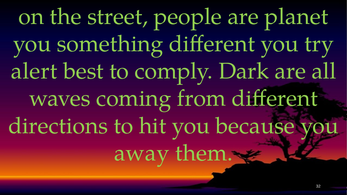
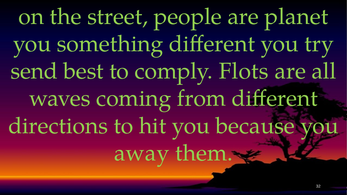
alert: alert -> send (34, 71)
Dark: Dark -> Flots (244, 71)
